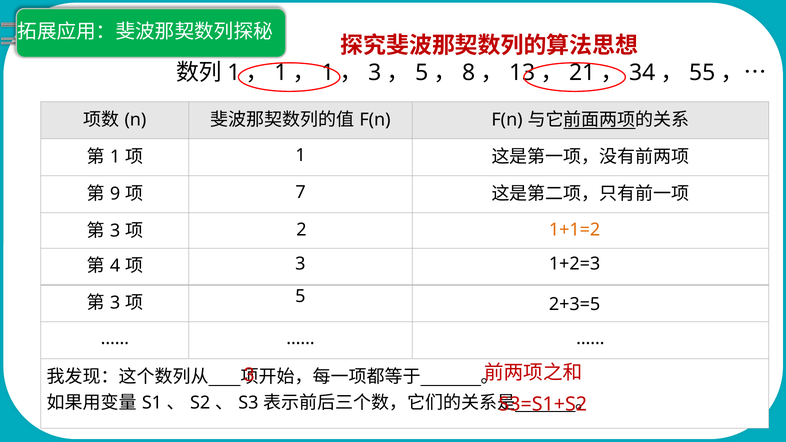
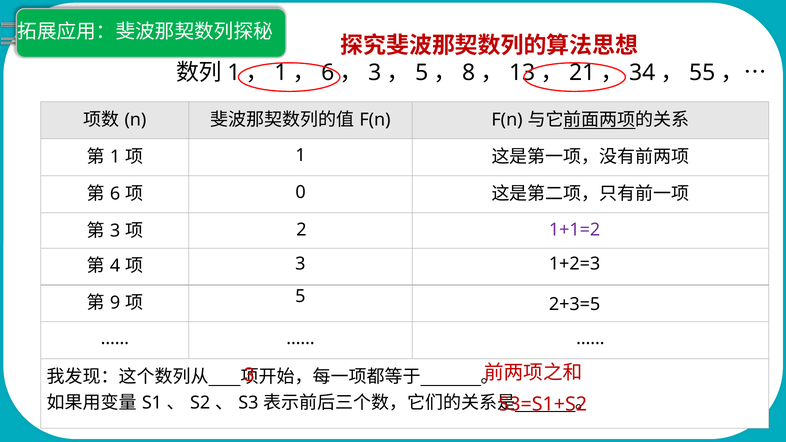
1: 1 -> 6 (328, 73)
9: 9 -> 6 (115, 194)
7: 7 -> 0 (301, 192)
1+1=2 colour: orange -> purple (575, 230)
3: 3 -> 9 (115, 303)
